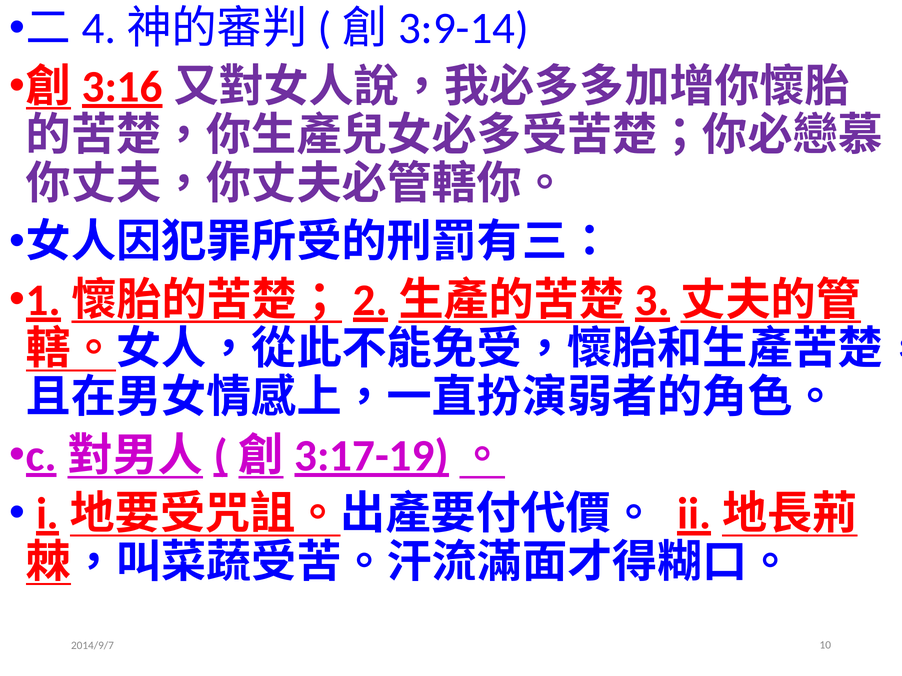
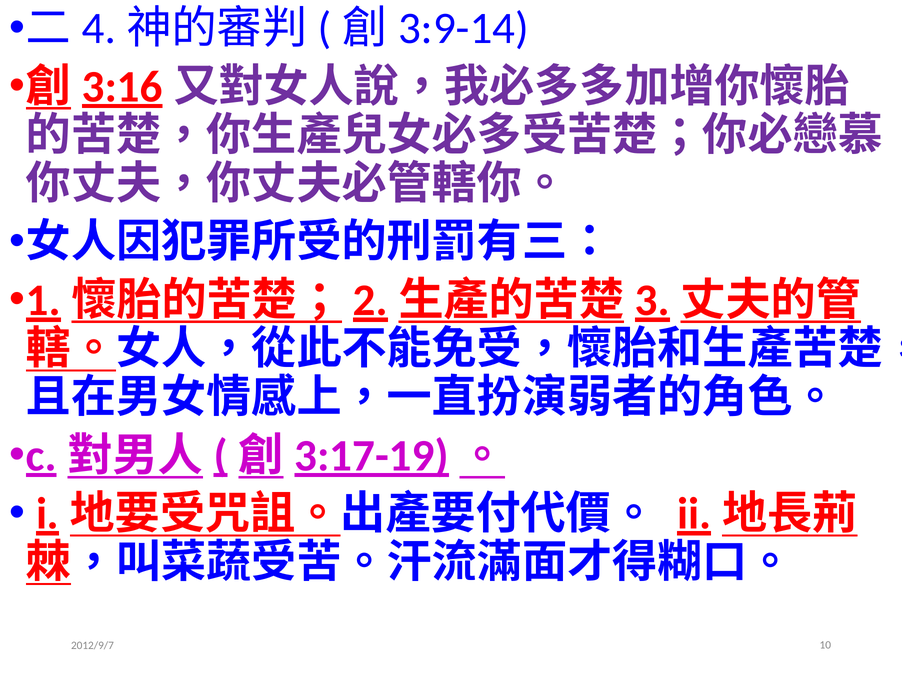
2014/9/7: 2014/9/7 -> 2012/9/7 (92, 646)
